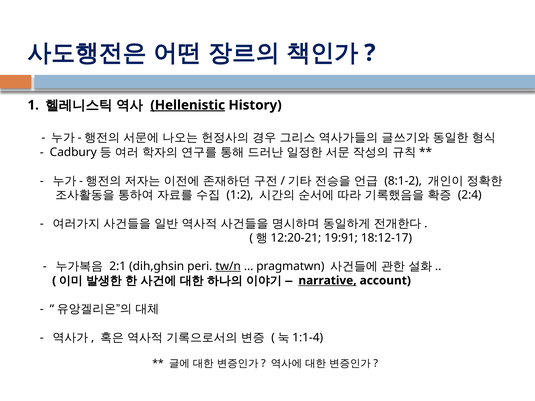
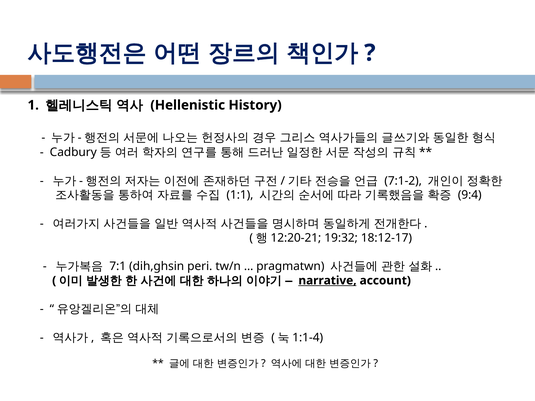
Hellenistic underline: present -> none (188, 105)
8:1-2: 8:1-2 -> 7:1-2 (403, 181)
1:2: 1:2 -> 1:1 (240, 195)
2:4: 2:4 -> 9:4 (470, 195)
19:91: 19:91 -> 19:32 (341, 238)
2:1: 2:1 -> 7:1 (118, 266)
tw/n underline: present -> none (228, 266)
